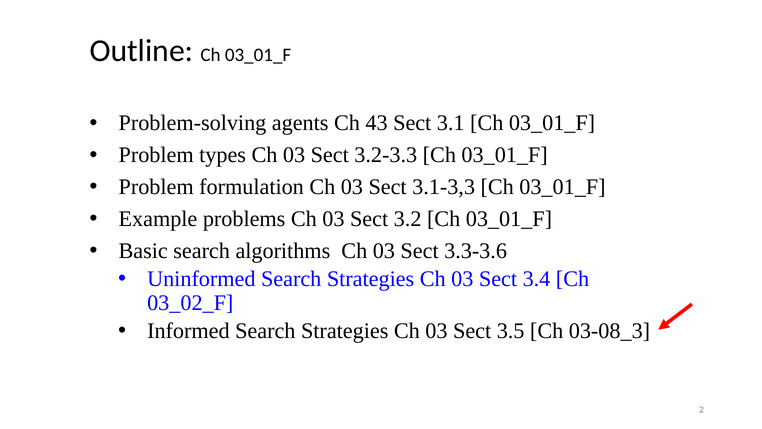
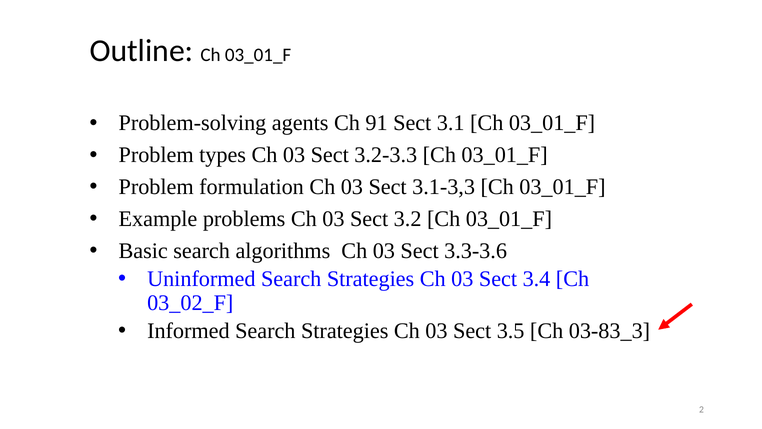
43: 43 -> 91 (377, 123)
03-08_3: 03-08_3 -> 03-83_3 (609, 330)
